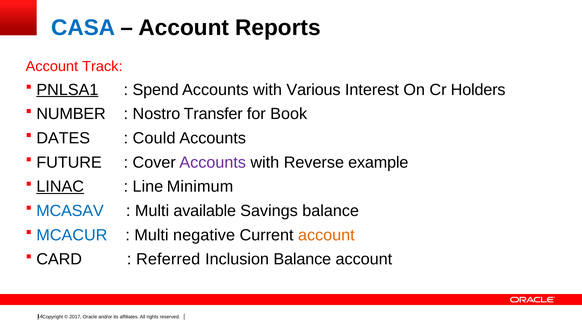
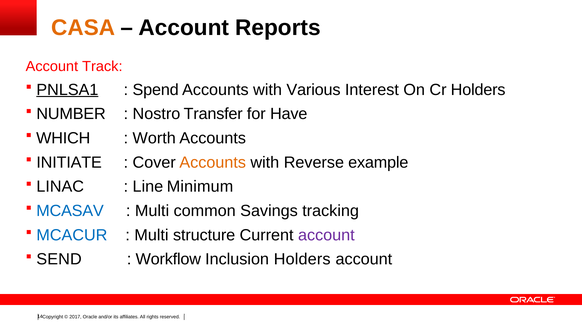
CASA colour: blue -> orange (83, 28)
Book: Book -> Have (289, 114)
DATES: DATES -> WHICH (63, 138)
Could: Could -> Worth (154, 138)
FUTURE: FUTURE -> INITIATE (69, 163)
Accounts colour: purple -> orange (213, 163)
LINAC underline: present -> none (60, 187)
available: available -> common (205, 211)
Savings balance: balance -> tracking (331, 211)
negative: negative -> structure (204, 235)
account colour: orange -> purple (326, 235)
CARD: CARD -> SEND (59, 260)
Referred: Referred -> Workflow (168, 260)
Inclusion Balance: Balance -> Holders (302, 260)
